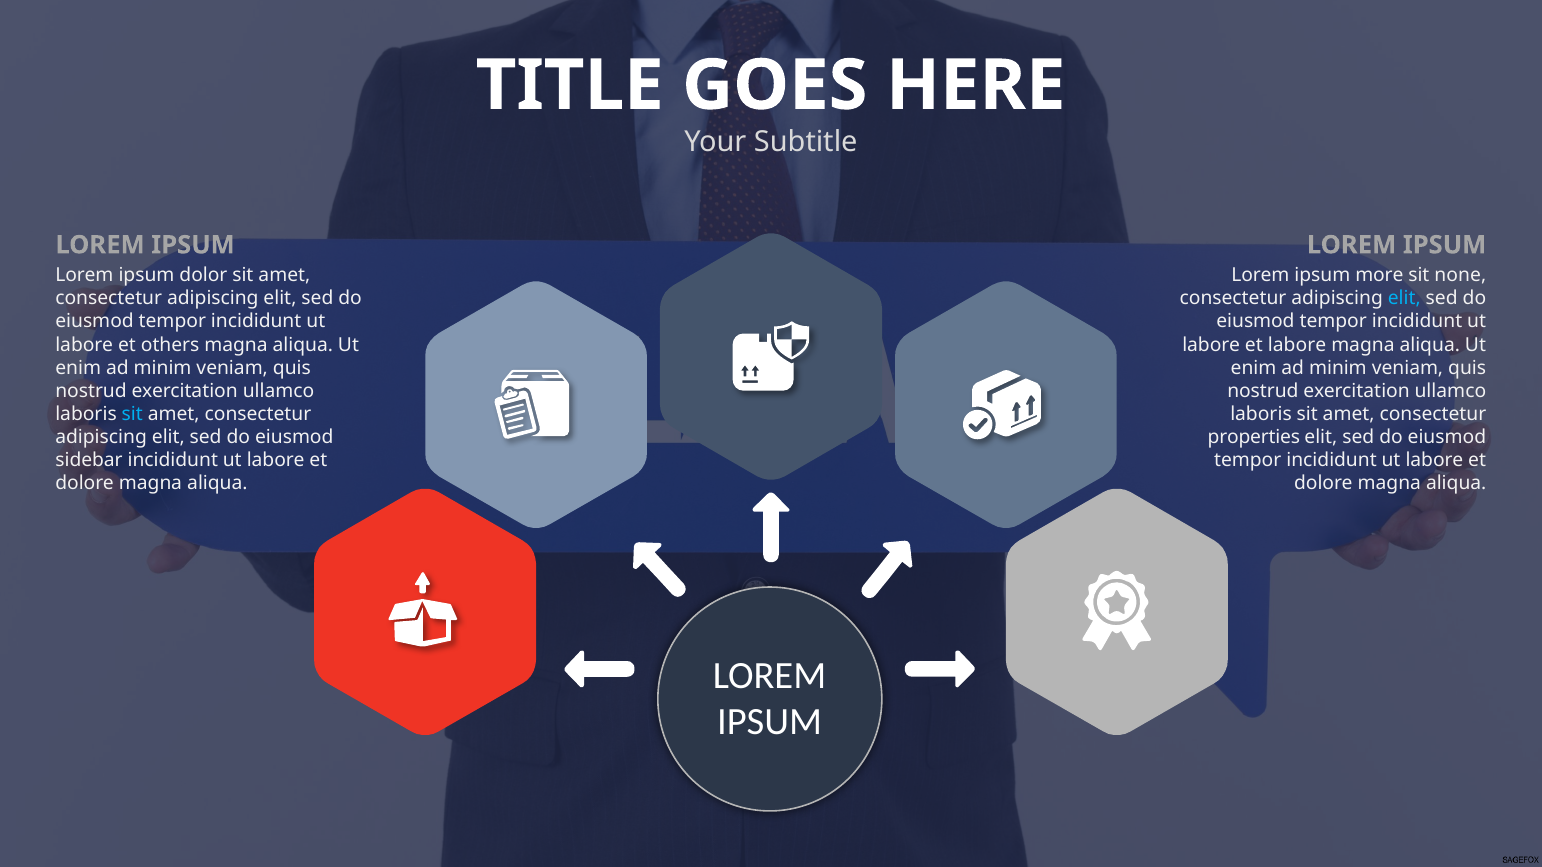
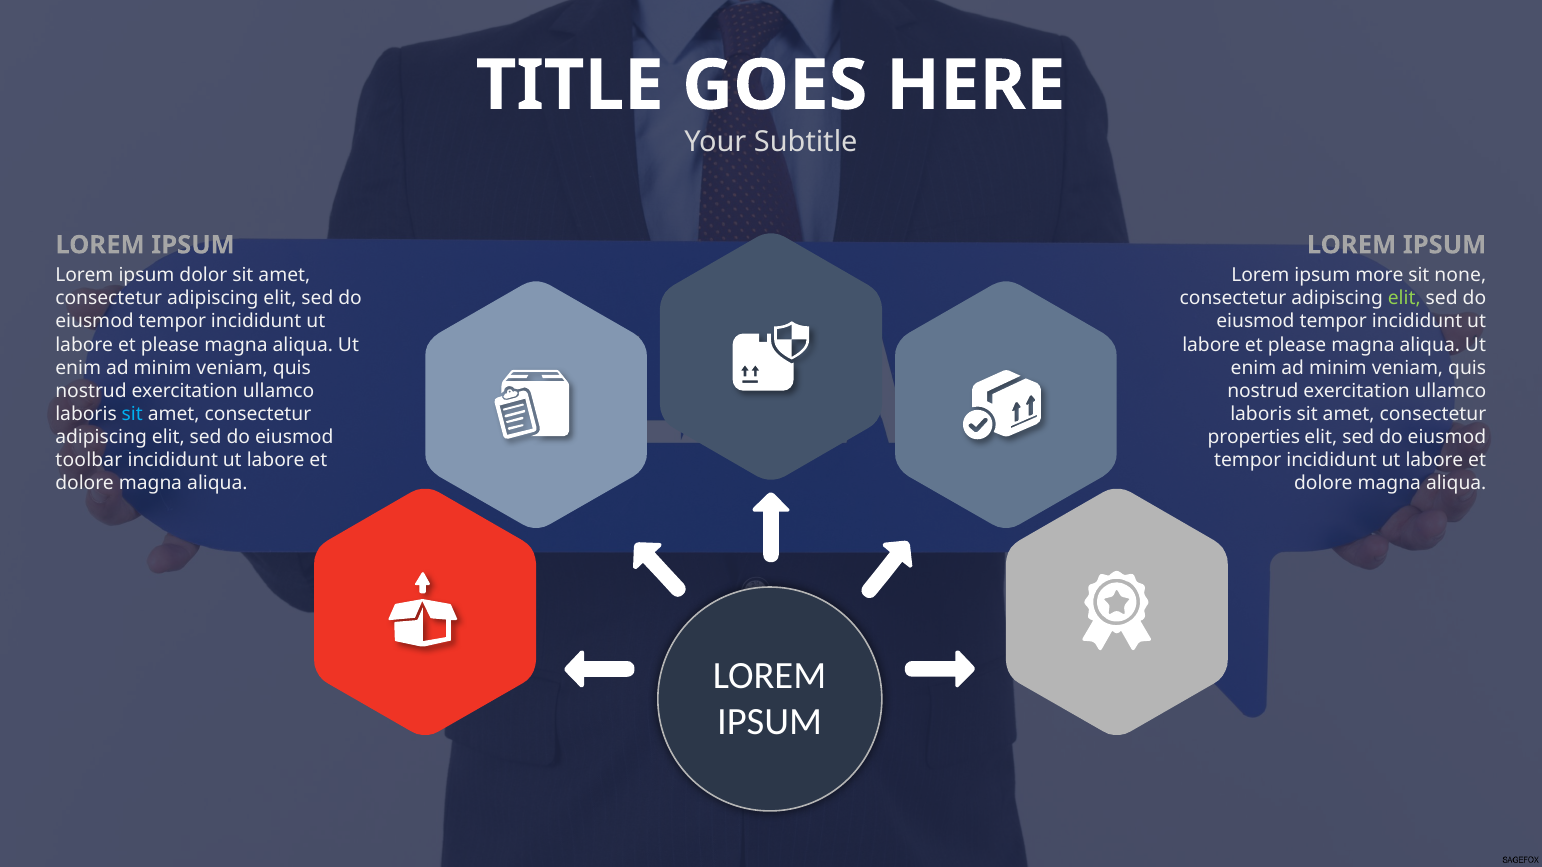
elit colour: light blue -> light green (1404, 299)
others: others -> please (170, 345)
labore: labore -> please (1297, 345)
sidebar: sidebar -> toolbar (89, 461)
